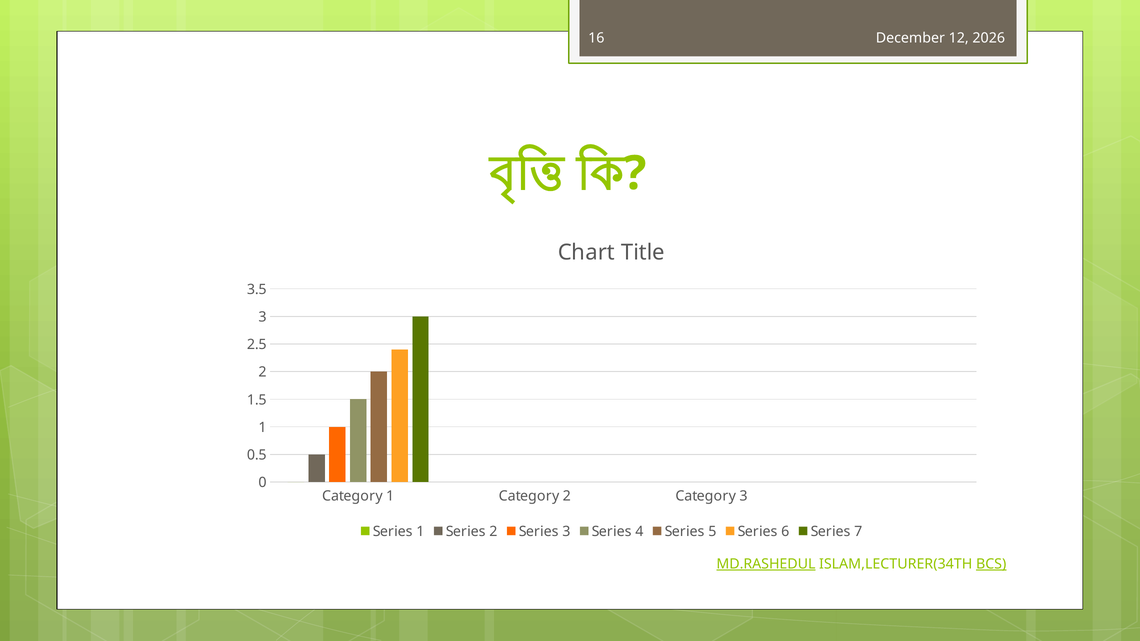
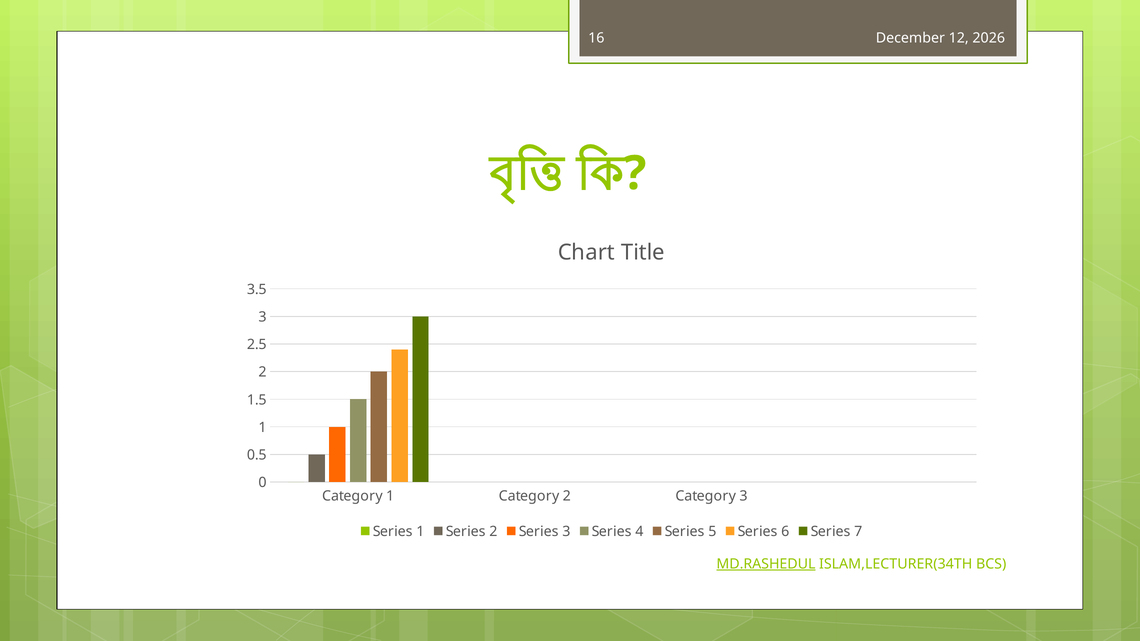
BCS underline: present -> none (991, 564)
